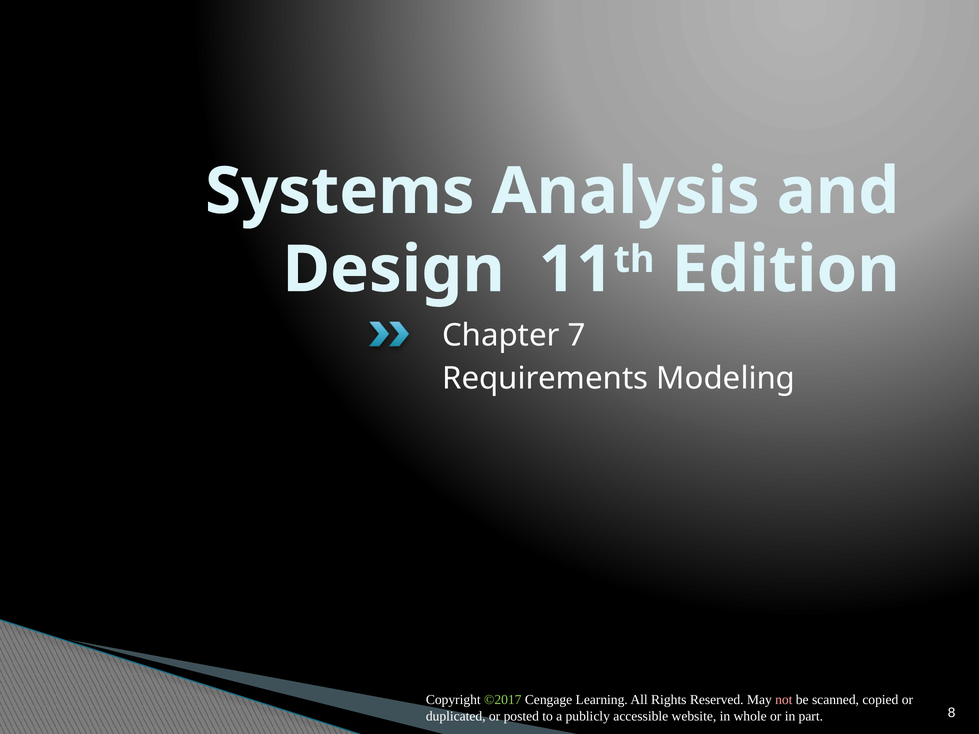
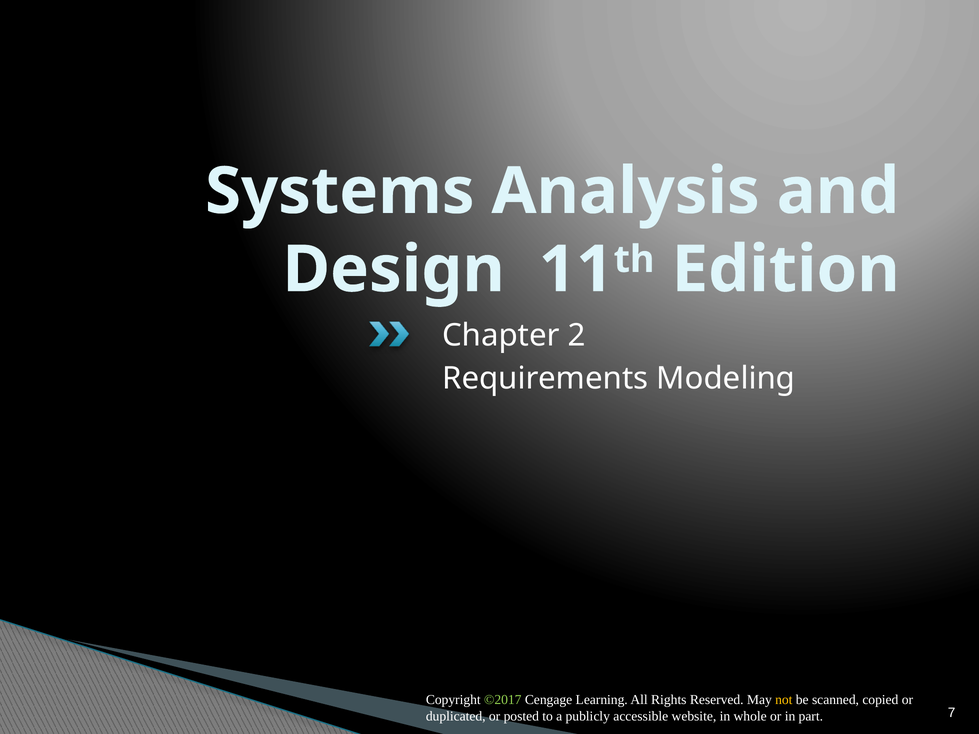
7: 7 -> 2 (577, 336)
not colour: pink -> yellow (784, 700)
8: 8 -> 7 (952, 713)
